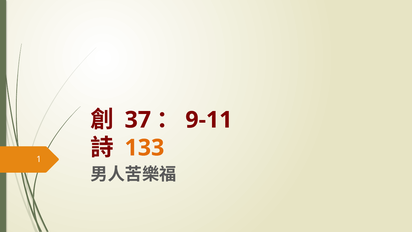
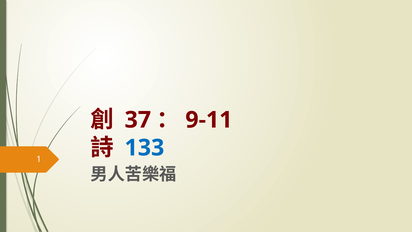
133 colour: orange -> blue (144, 148)
